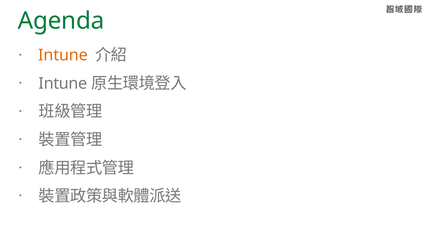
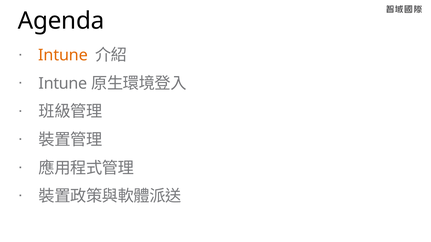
Agenda colour: green -> black (61, 21)
